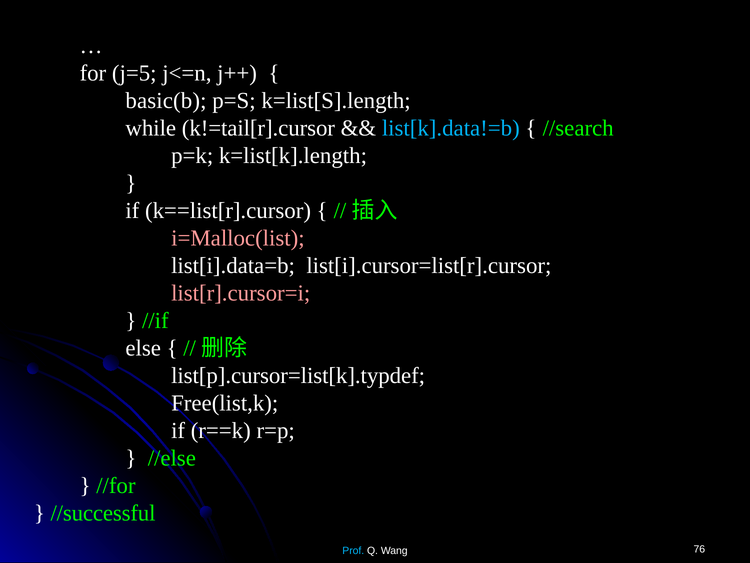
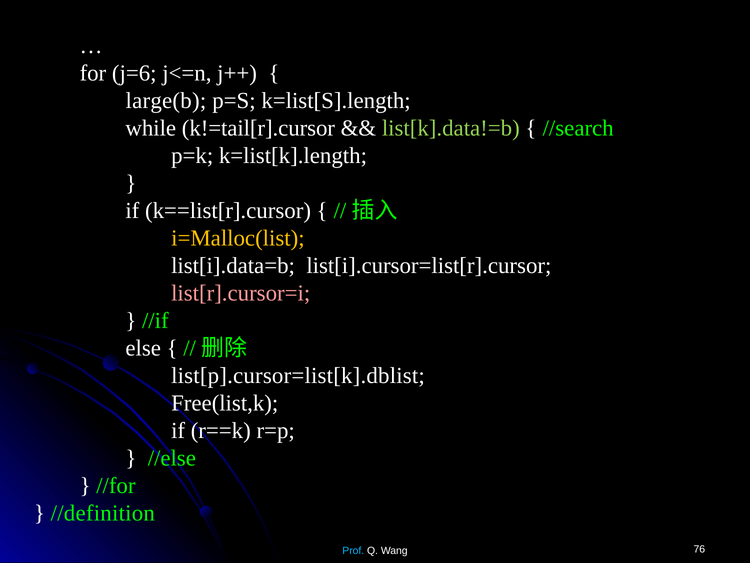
j=5: j=5 -> j=6 (134, 73)
basic(b: basic(b -> large(b (166, 100)
list[k].data!=b colour: light blue -> light green (451, 128)
i=Malloc(list colour: pink -> yellow (238, 238)
list[p].cursor=list[k].typdef: list[p].cursor=list[k].typdef -> list[p].cursor=list[k].dblist (298, 375)
//successful: //successful -> //definition (103, 513)
